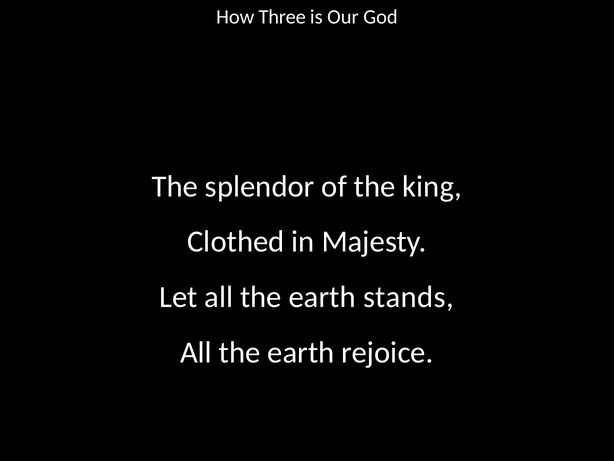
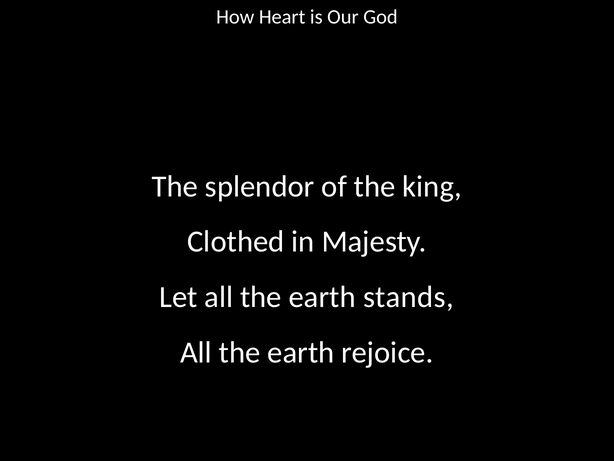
Three: Three -> Heart (282, 17)
